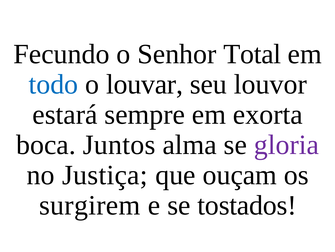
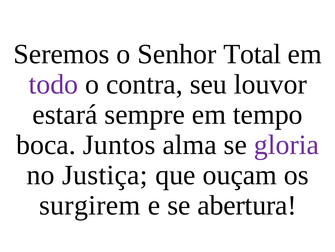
Fecundo: Fecundo -> Seremos (61, 54)
todo colour: blue -> purple (53, 84)
louvar: louvar -> contra (144, 84)
exorta: exorta -> tempo (268, 114)
tostados: tostados -> abertura (247, 205)
